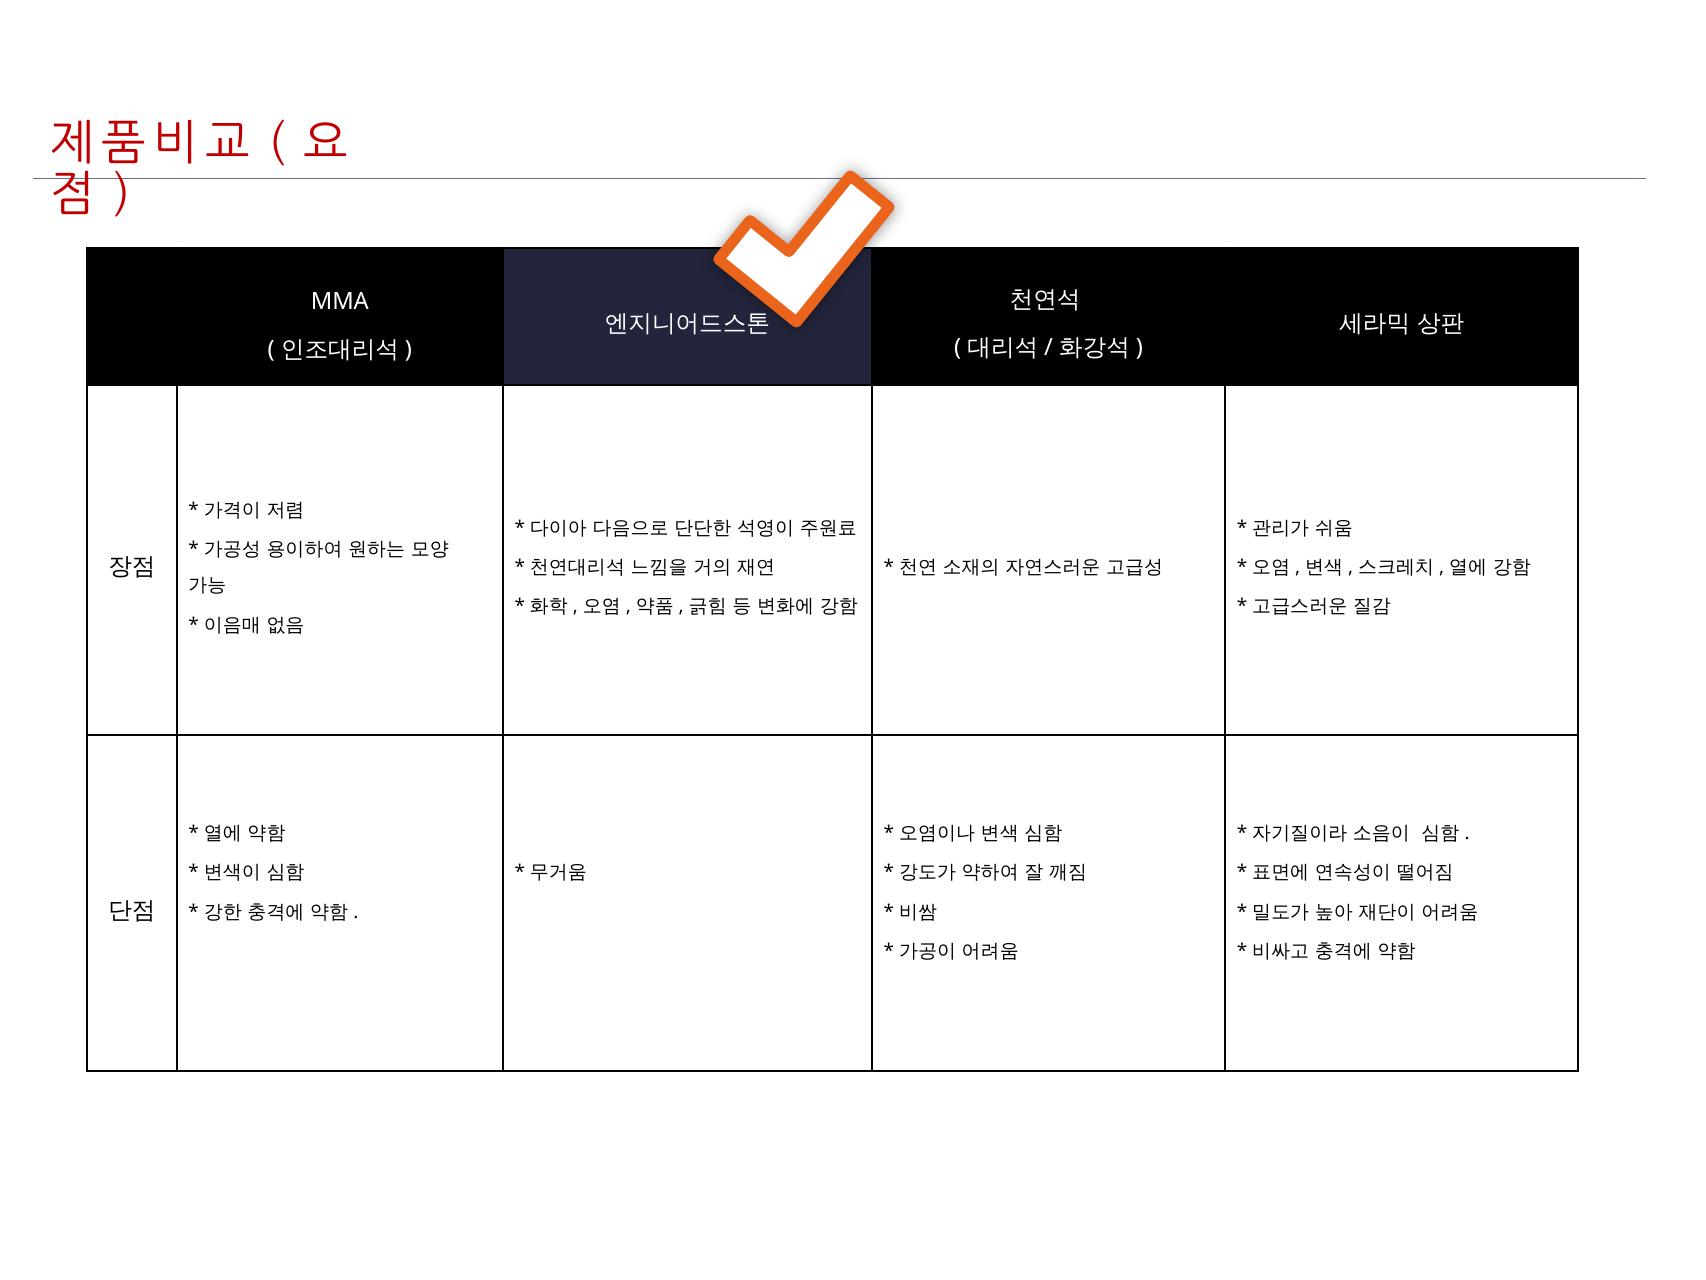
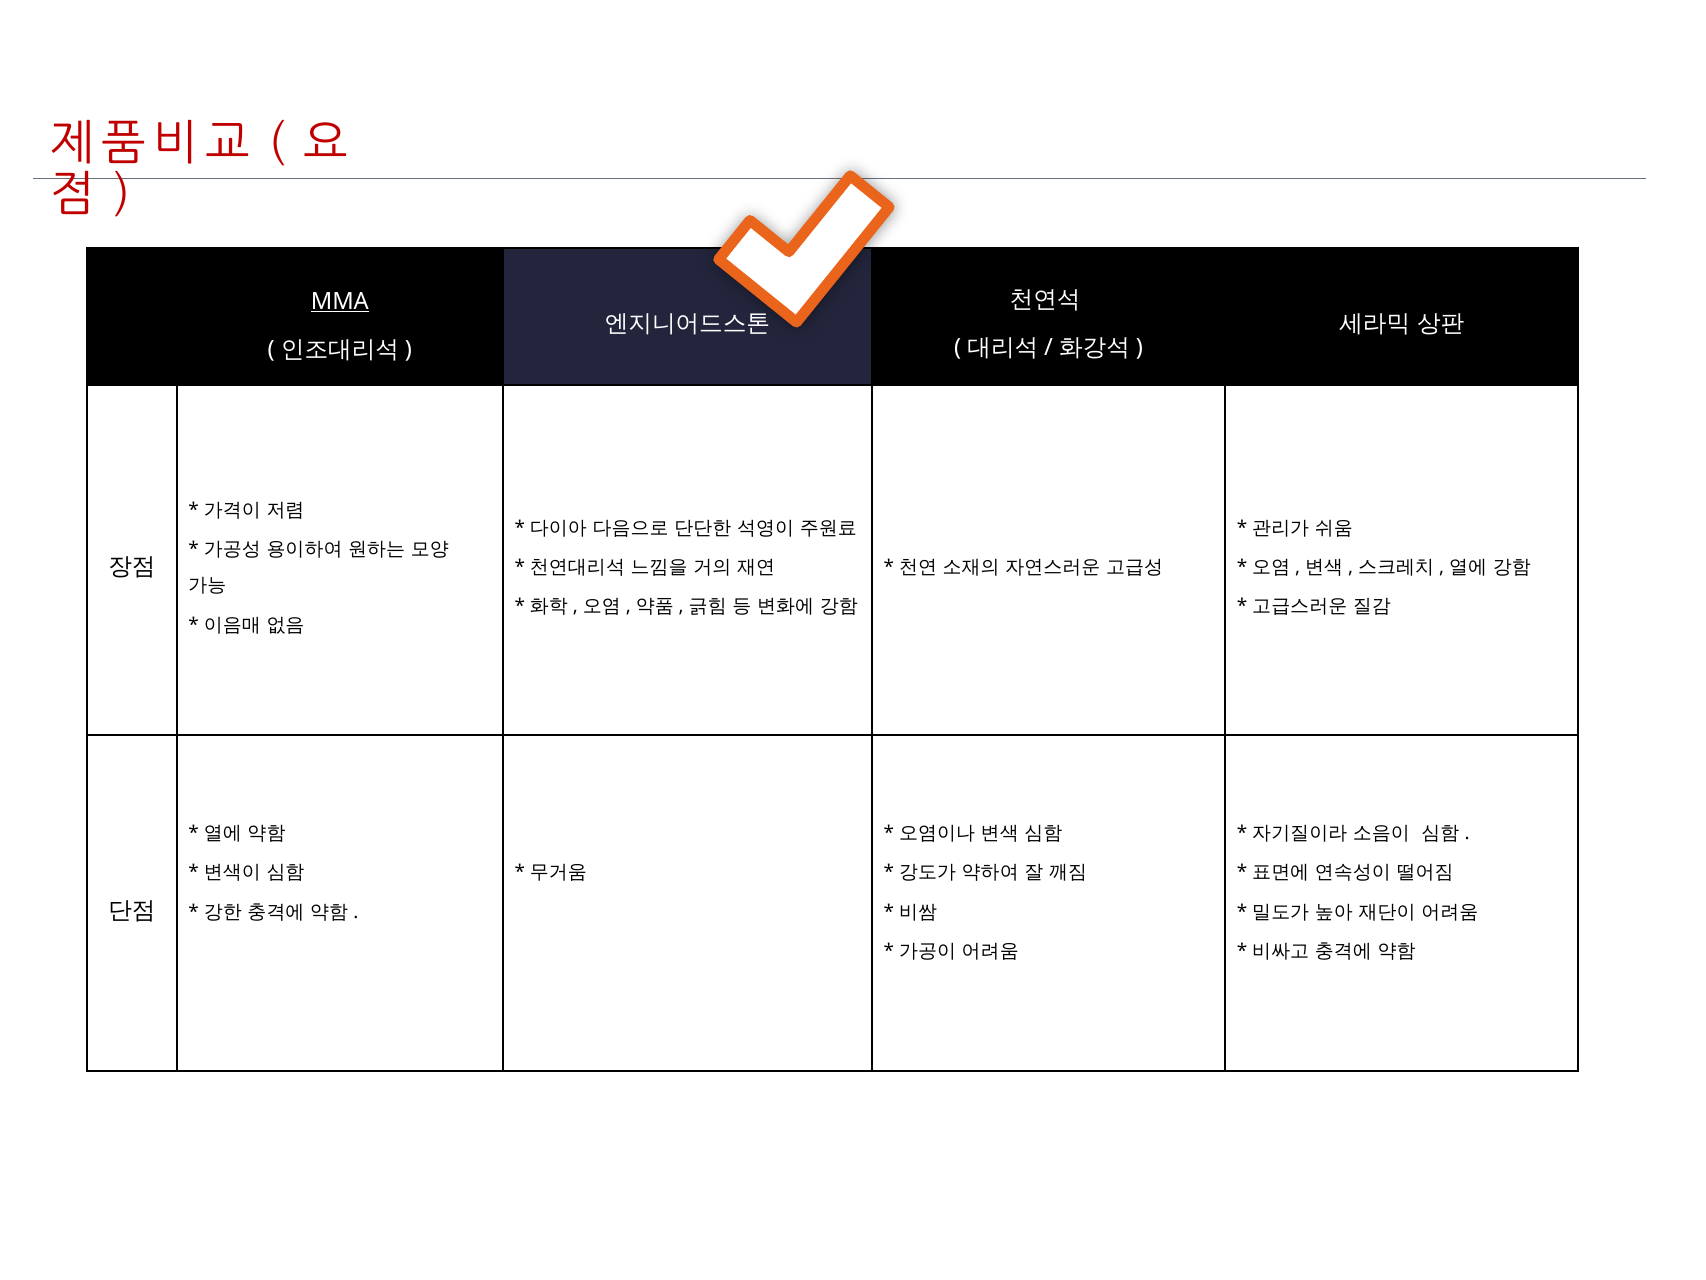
MMA underline: none -> present (340, 301)
